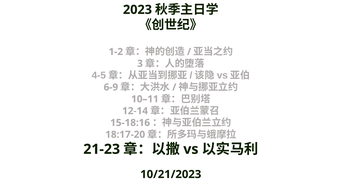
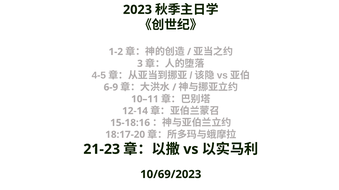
10/21/2023: 10/21/2023 -> 10/69/2023 (171, 175)
